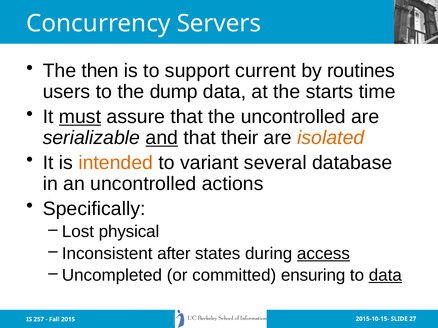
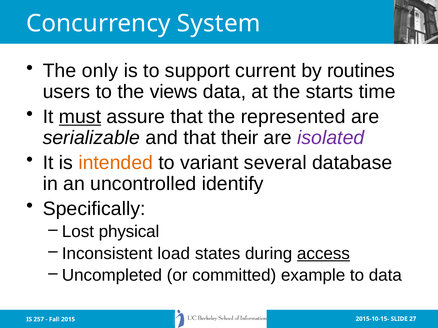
Servers: Servers -> System (219, 24)
then: then -> only (100, 71)
dump: dump -> views (174, 92)
the uncontrolled: uncontrolled -> represented (293, 117)
and underline: present -> none (162, 138)
isolated colour: orange -> purple (331, 138)
actions: actions -> identify (233, 184)
after: after -> load (174, 254)
ensuring: ensuring -> example (313, 276)
data underline: present -> none (385, 276)
